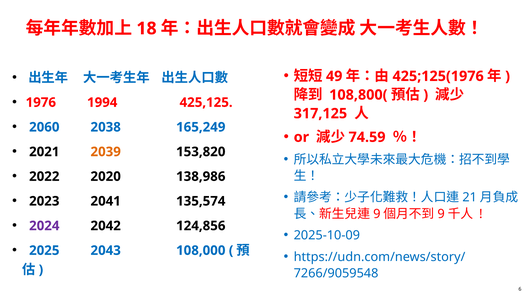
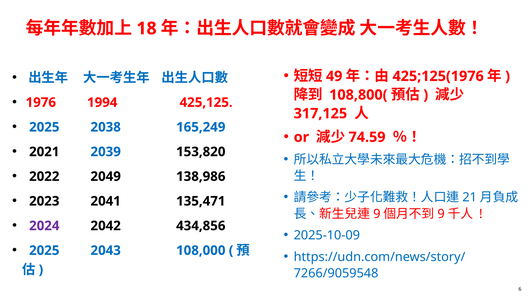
2060: 2060 -> 2025 (44, 127)
2039 colour: orange -> blue (106, 152)
2020: 2020 -> 2049 (106, 176)
135,574: 135,574 -> 135,471 (201, 201)
124,856: 124,856 -> 434,856 (201, 226)
